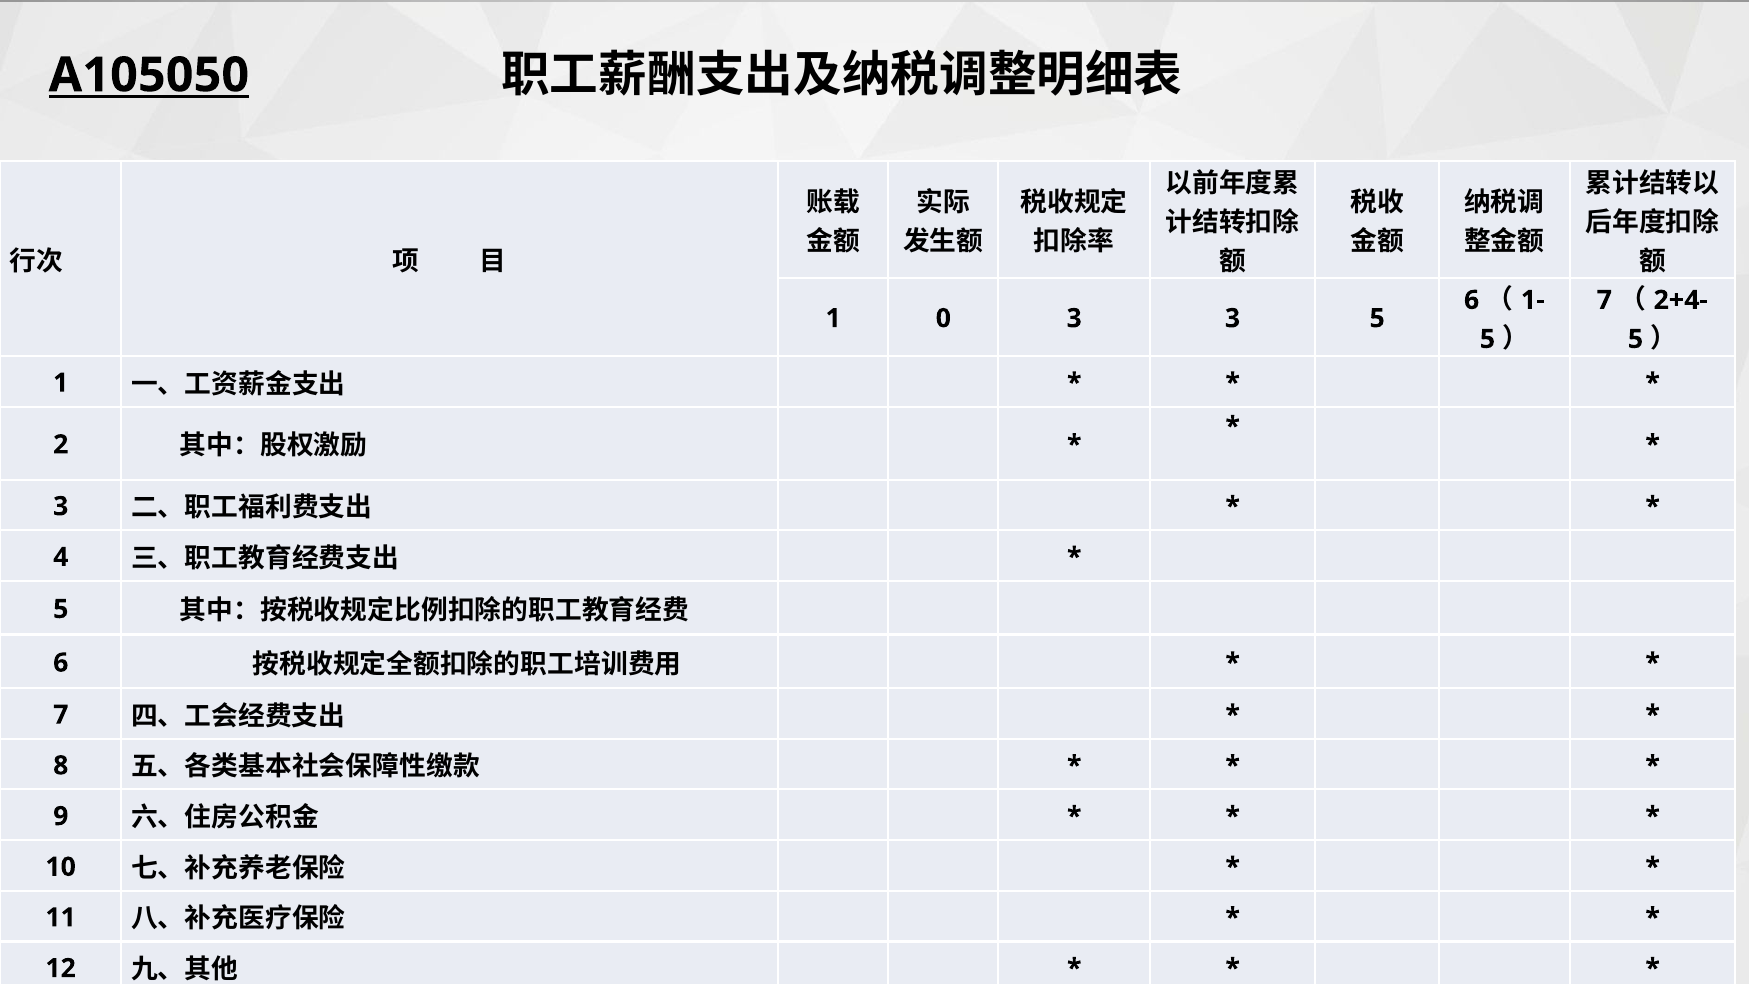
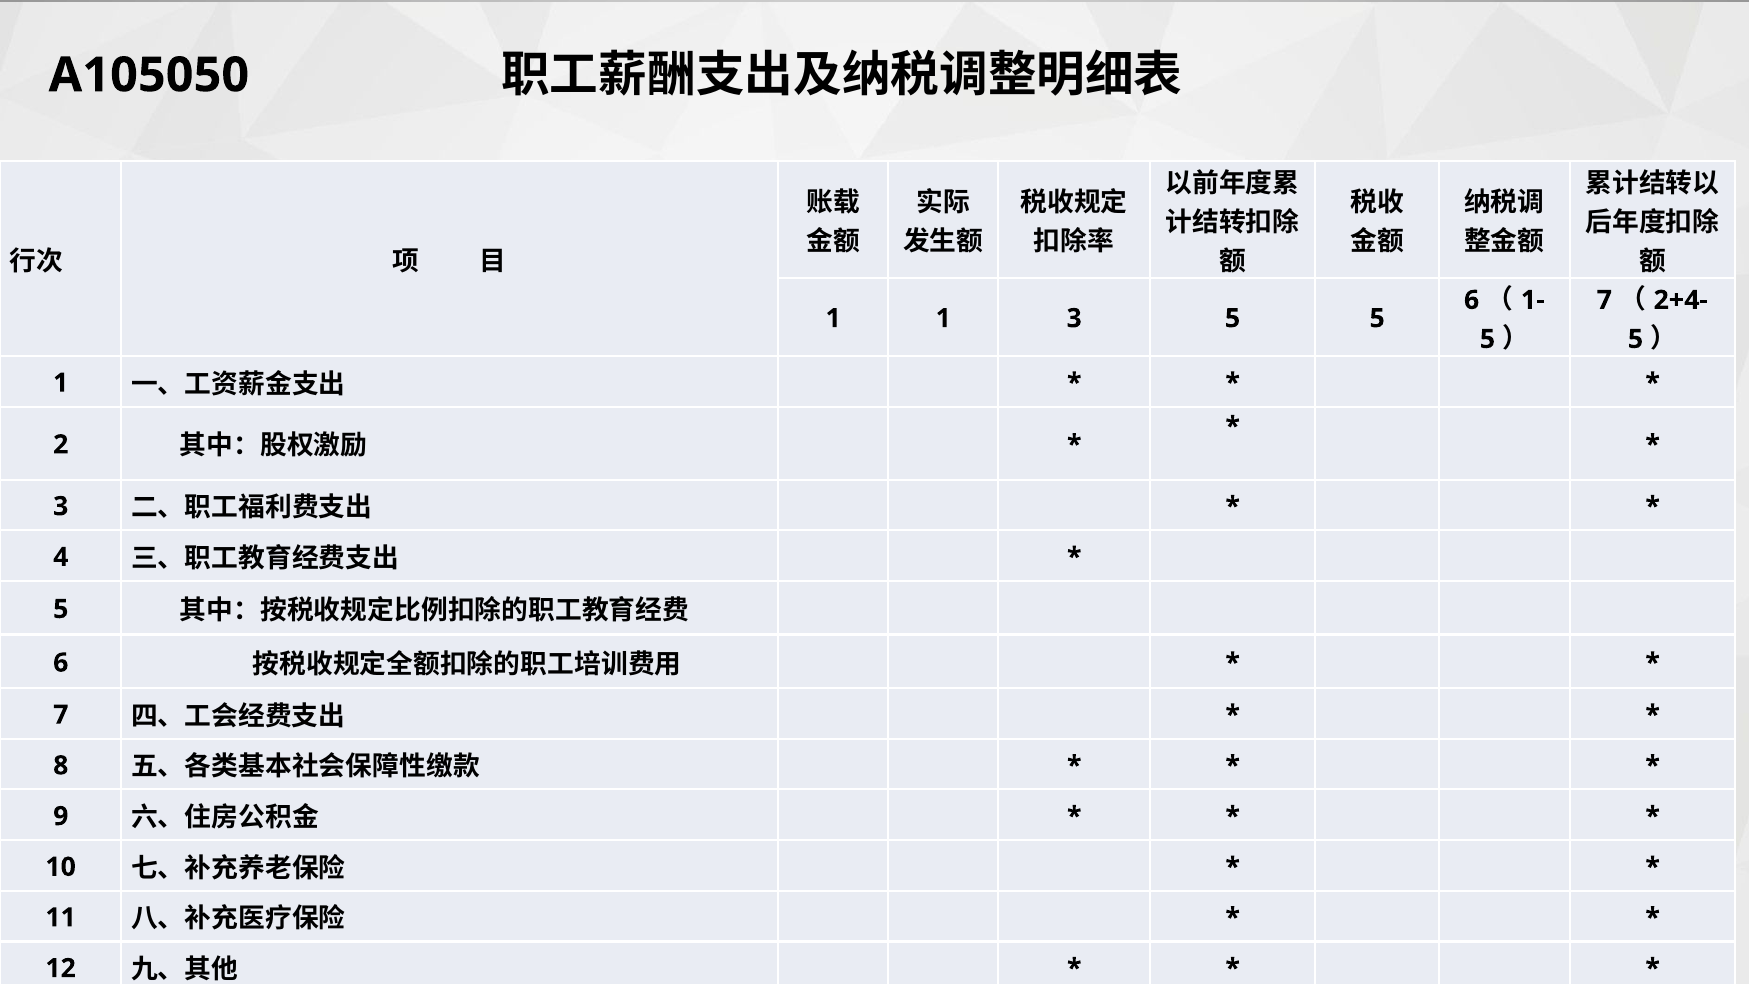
A105050 underline: present -> none (149, 75)
1 0: 0 -> 1 (943, 318)
3 3: 3 -> 5 (1233, 318)
